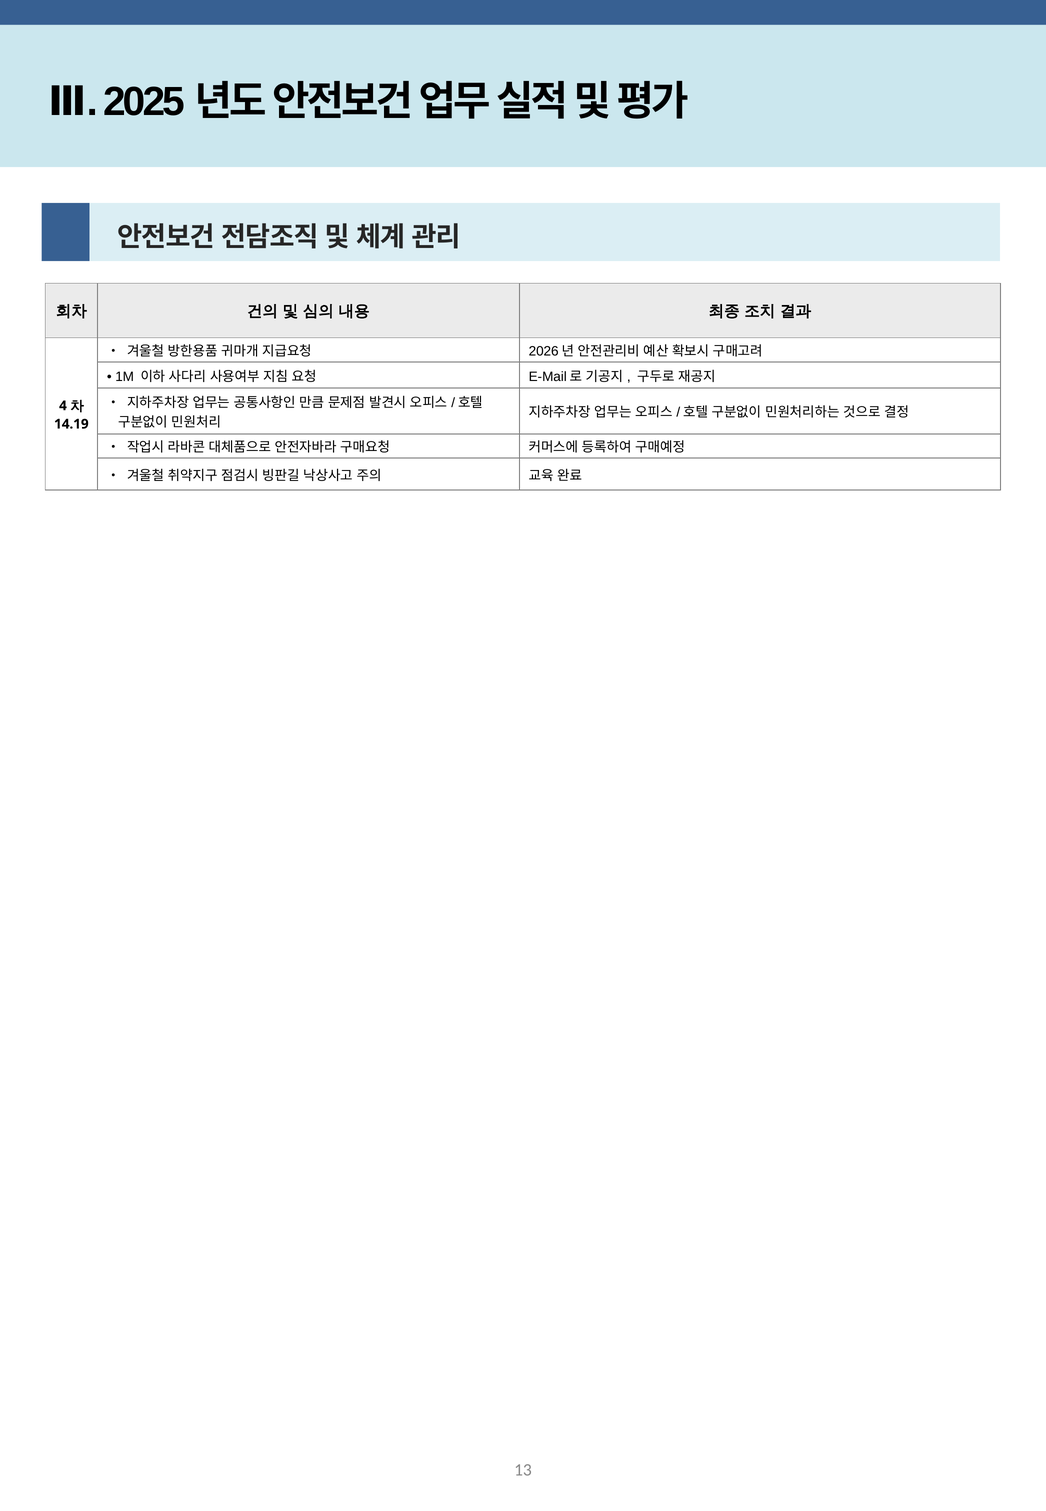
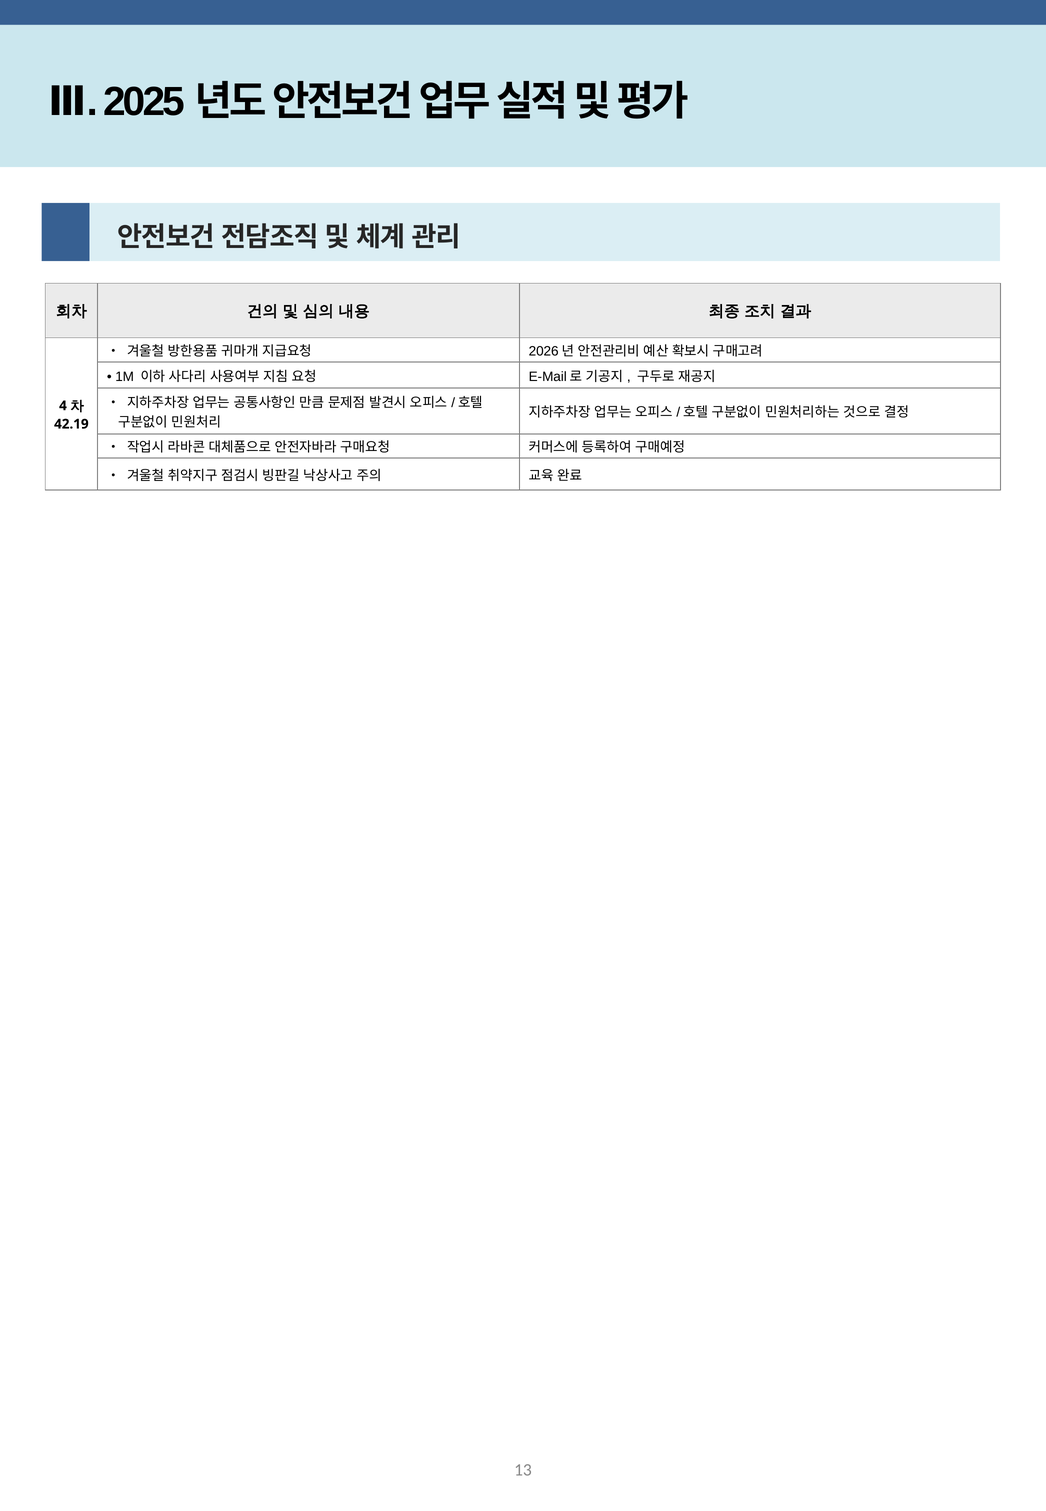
14.19: 14.19 -> 42.19 (71, 424)
